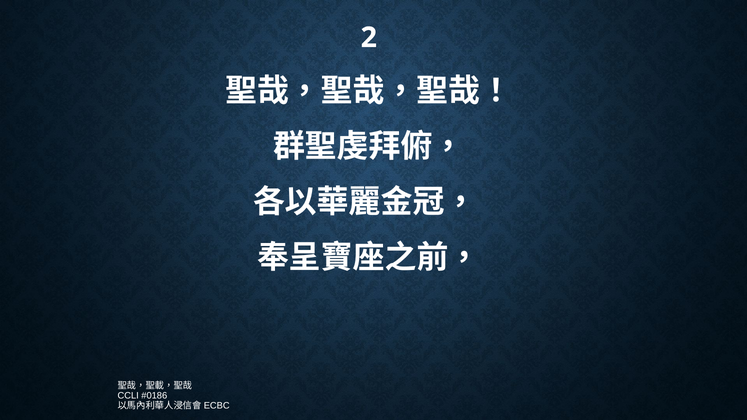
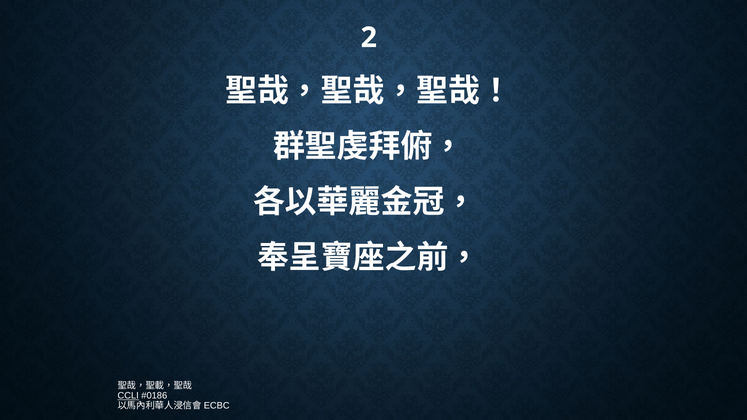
CCLI underline: none -> present (128, 396)
